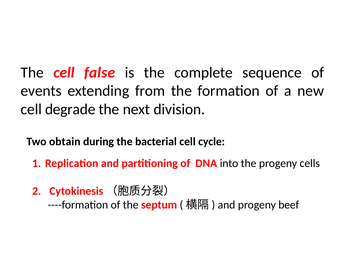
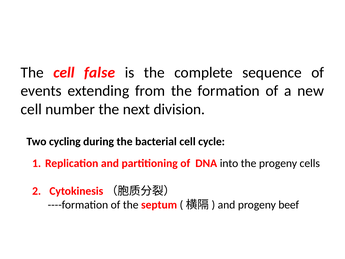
degrade: degrade -> number (70, 109)
obtain: obtain -> cycling (65, 141)
